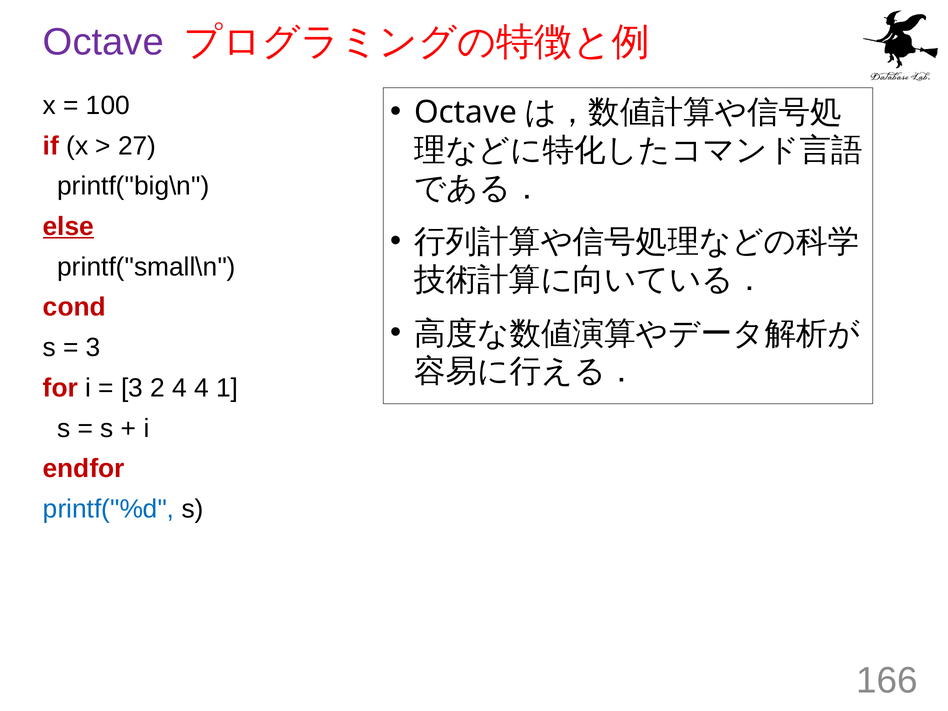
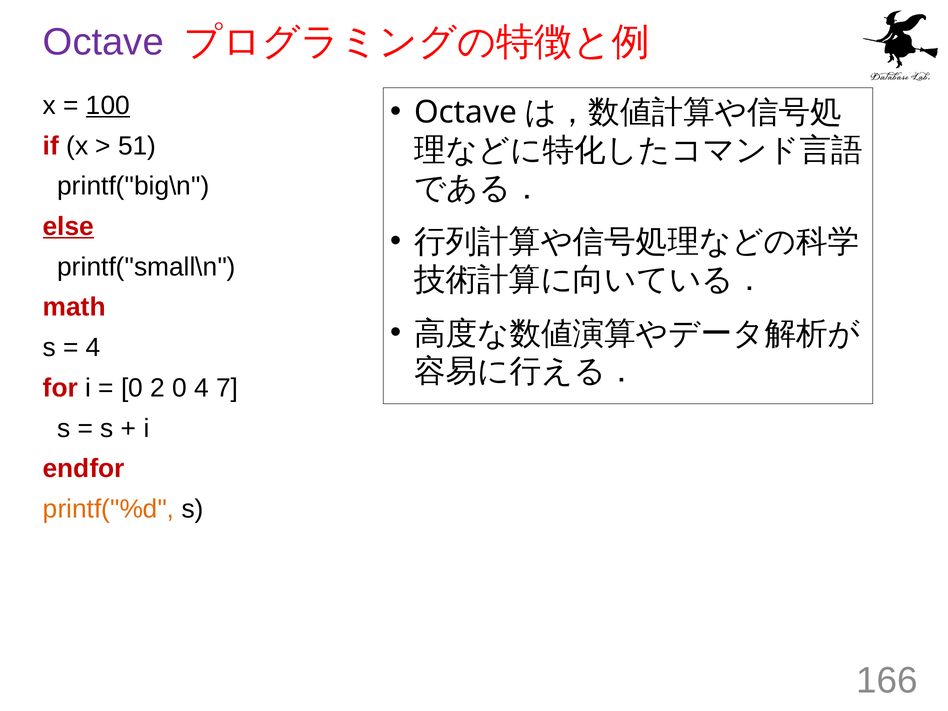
100 underline: none -> present (108, 106)
27: 27 -> 51 (137, 146)
cond: cond -> math (74, 307)
3: 3 -> 4 (93, 348)
3: 3 -> 0 (132, 388)
2 4: 4 -> 0 (180, 388)
1: 1 -> 7 (227, 388)
printf("%d colour: blue -> orange (109, 509)
